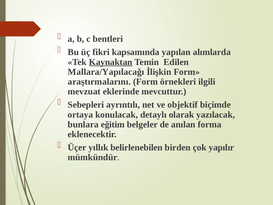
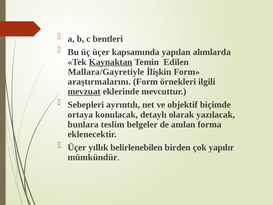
üç fikri: fikri -> üçer (101, 52)
Mallara/Yapılacağı: Mallara/Yapılacağı -> Mallara/Gayretiyle (106, 72)
mevzuat underline: none -> present (84, 91)
eğitim: eğitim -> teslim (113, 124)
